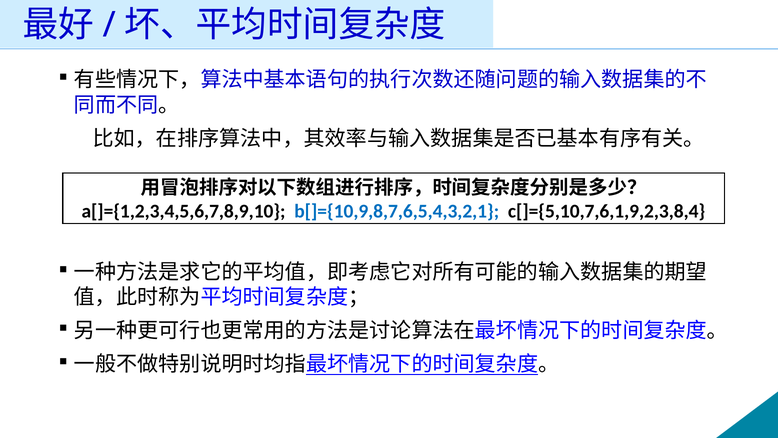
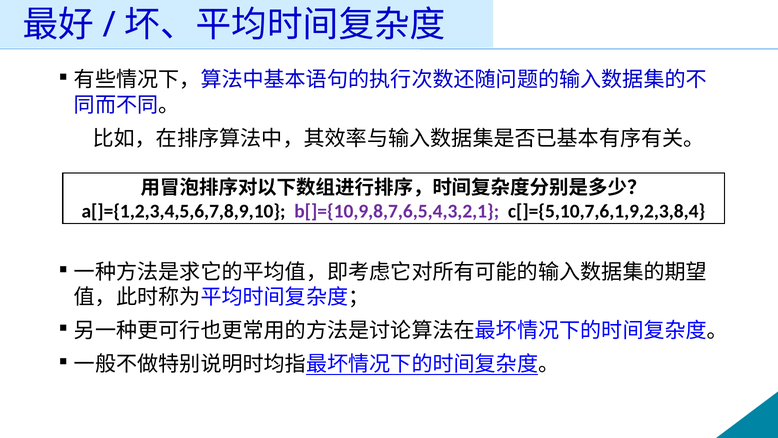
b[]={10,9,8,7,6,5,4,3,2,1 colour: blue -> purple (397, 211)
